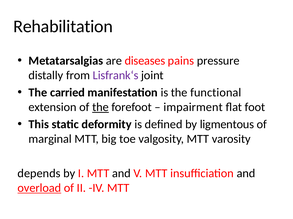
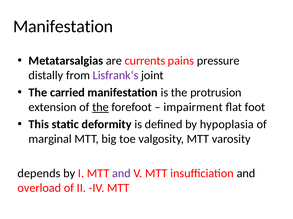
Rehabilitation: Rehabilitation -> Manifestation (63, 26)
diseases: diseases -> currents (145, 61)
functional: functional -> protrusion (216, 93)
ligmentous: ligmentous -> hypoplasia (227, 125)
and colour: black -> purple (121, 174)
overload underline: present -> none (39, 189)
